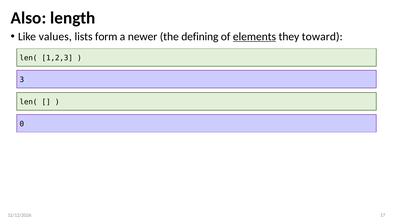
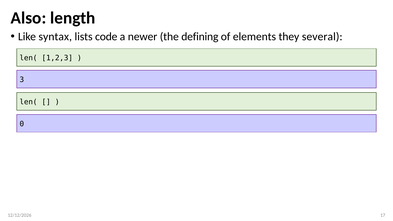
values: values -> syntax (55, 37)
form: form -> code (106, 37)
elements underline: present -> none (254, 37)
toward: toward -> several (322, 37)
